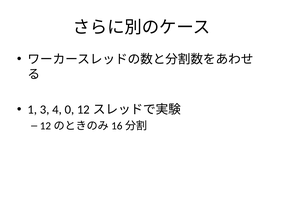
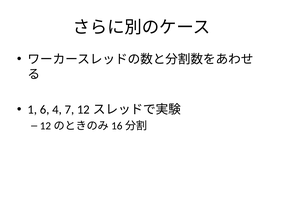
3: 3 -> 6 (45, 110)
0: 0 -> 7 (69, 110)
